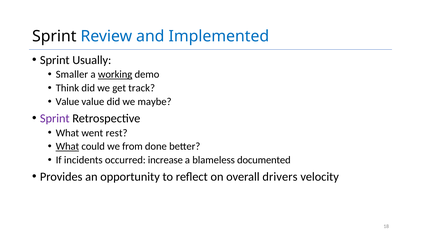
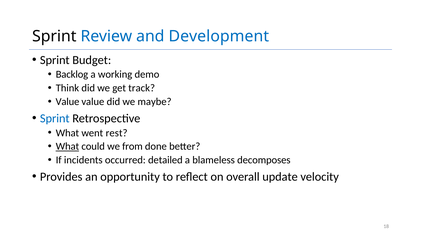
Implemented: Implemented -> Development (219, 36)
Usually: Usually -> Budget (92, 60)
Smaller: Smaller -> Backlog (72, 74)
working underline: present -> none (115, 74)
Sprint colour: purple -> blue (55, 118)
increase: increase -> detailed (165, 160)
documented: documented -> decomposes (264, 160)
drivers: drivers -> update (280, 177)
